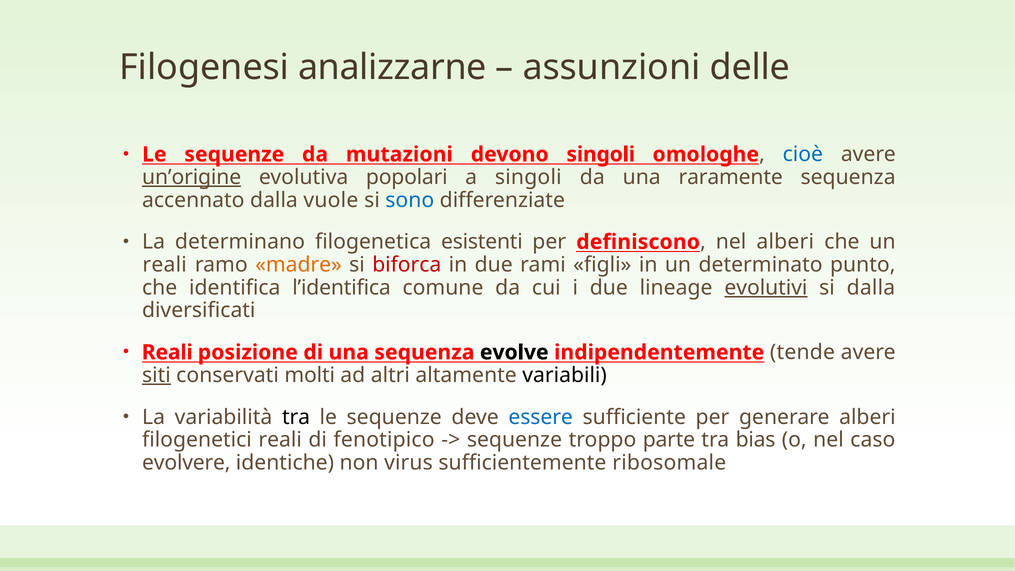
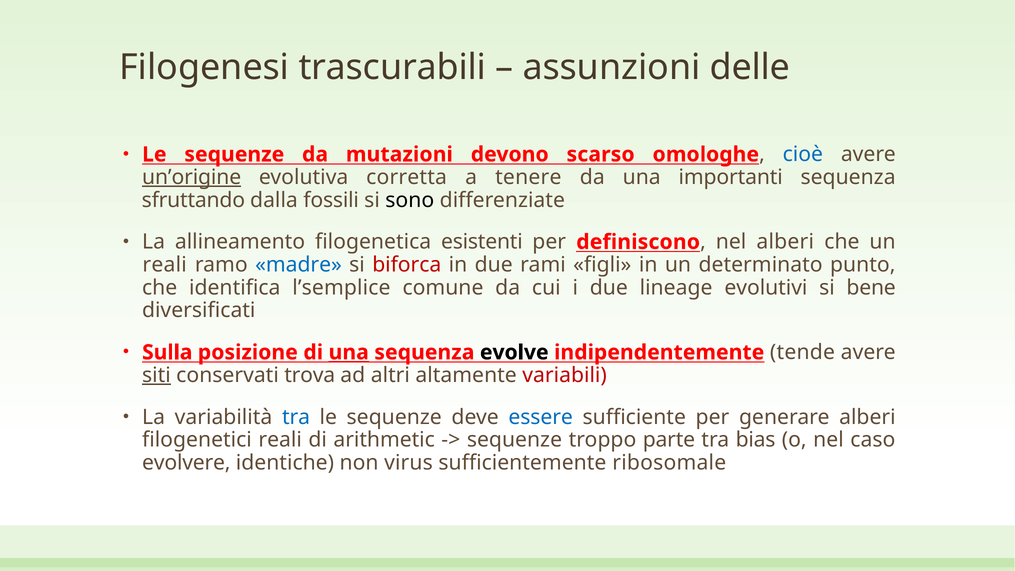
analizzarne: analizzarne -> trascurabili (392, 67)
devono singoli: singoli -> scarso (601, 154)
popolari: popolari -> corretta (407, 177)
a singoli: singoli -> tenere (528, 177)
raramente: raramente -> importanti (731, 177)
accennato: accennato -> sfruttando (193, 200)
vuole: vuole -> fossili (331, 200)
sono colour: blue -> black (410, 200)
determinano: determinano -> allineamento (240, 242)
madre colour: orange -> blue (299, 265)
l’identifica: l’identifica -> l’semplice (341, 288)
evolutivi underline: present -> none (766, 288)
si dalla: dalla -> bene (871, 288)
Reali: Reali -> Sulla (167, 352)
una underline: none -> present (349, 352)
molti: molti -> trova (310, 375)
variabili colour: black -> red (565, 375)
tra colour: black -> blue (296, 417)
fenotipico: fenotipico -> arithmetic (384, 440)
